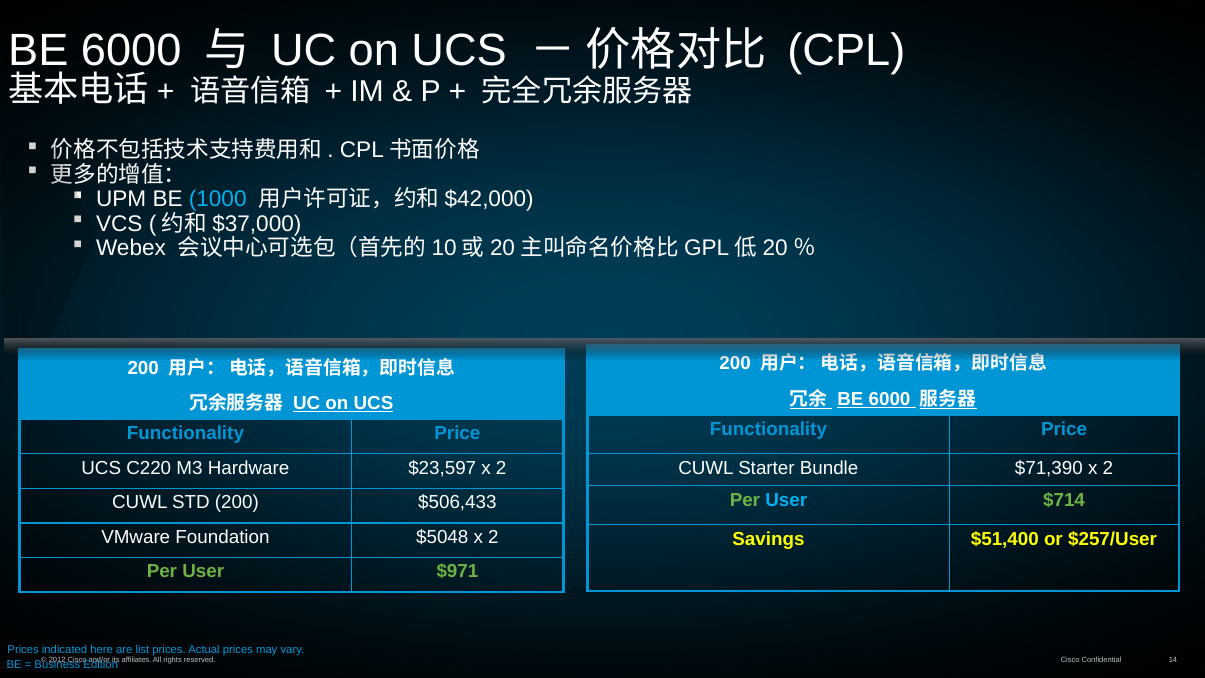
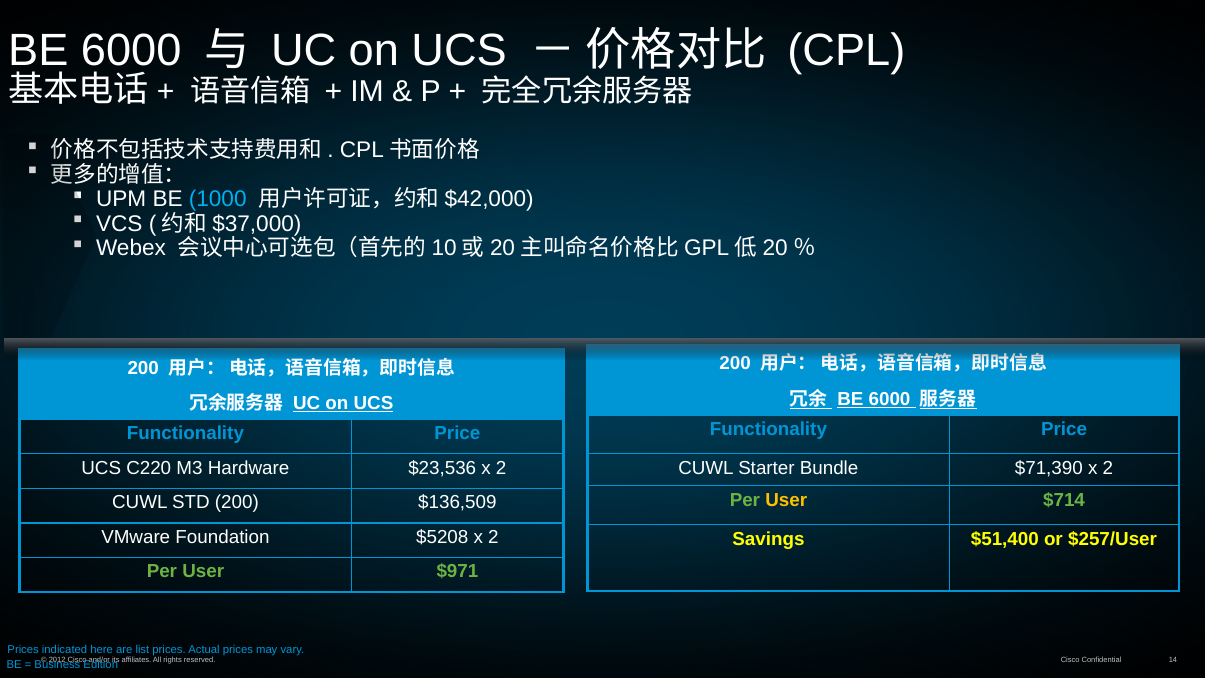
$23,597: $23,597 -> $23,536 (442, 468)
User colour: light blue -> yellow (786, 500)
$506,433: $506,433 -> $136,509 (457, 503)
$5048: $5048 -> $5208 (442, 537)
